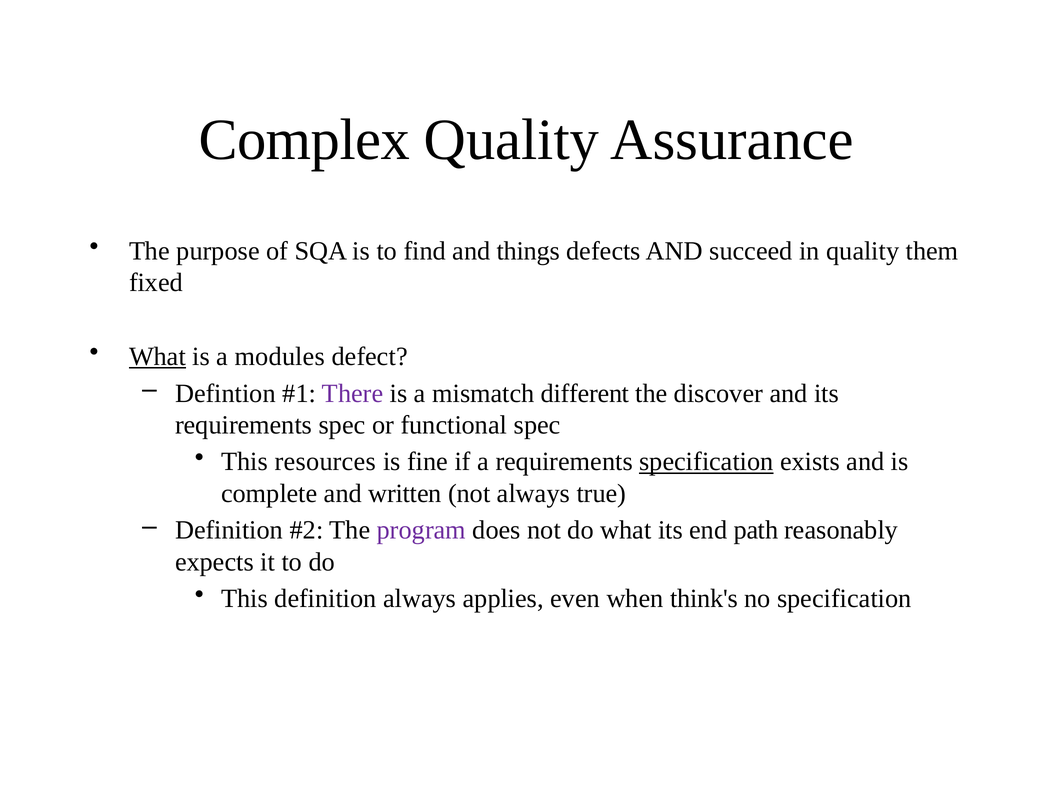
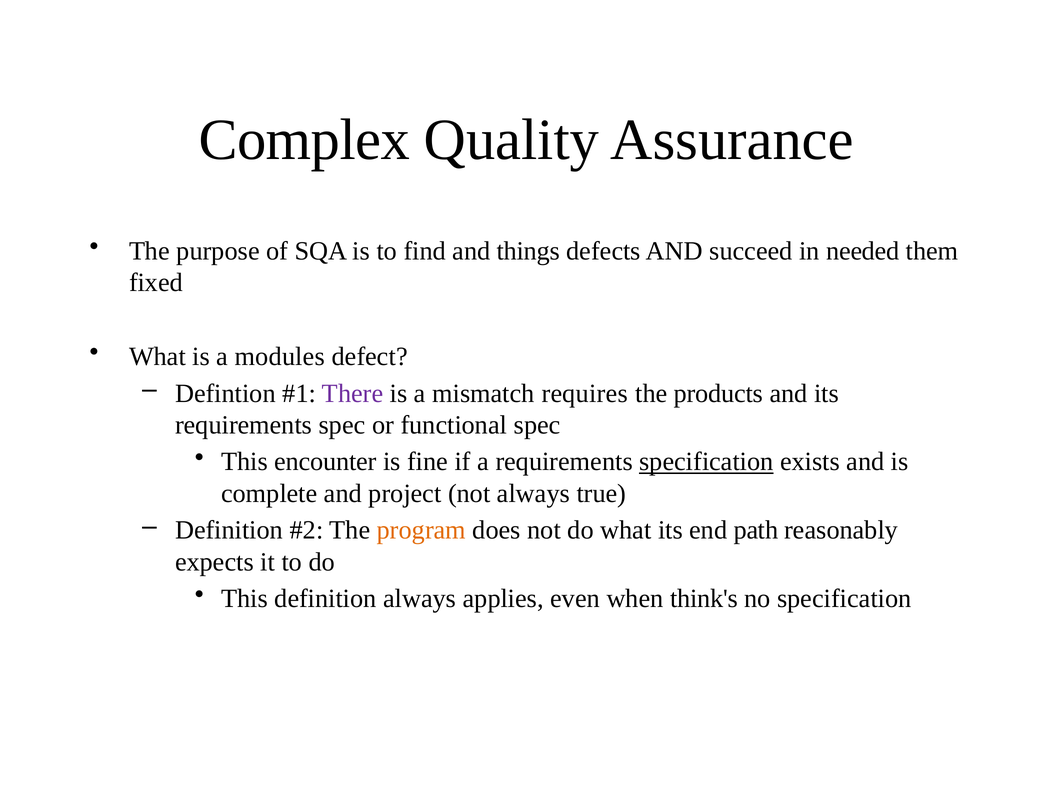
in quality: quality -> needed (863, 251)
What underline: present -> none (157, 356)
different: different -> requires (585, 393)
discover: discover -> products (719, 393)
resources: resources -> encounter (326, 462)
written: written -> project (405, 493)
program colour: purple -> orange (421, 530)
